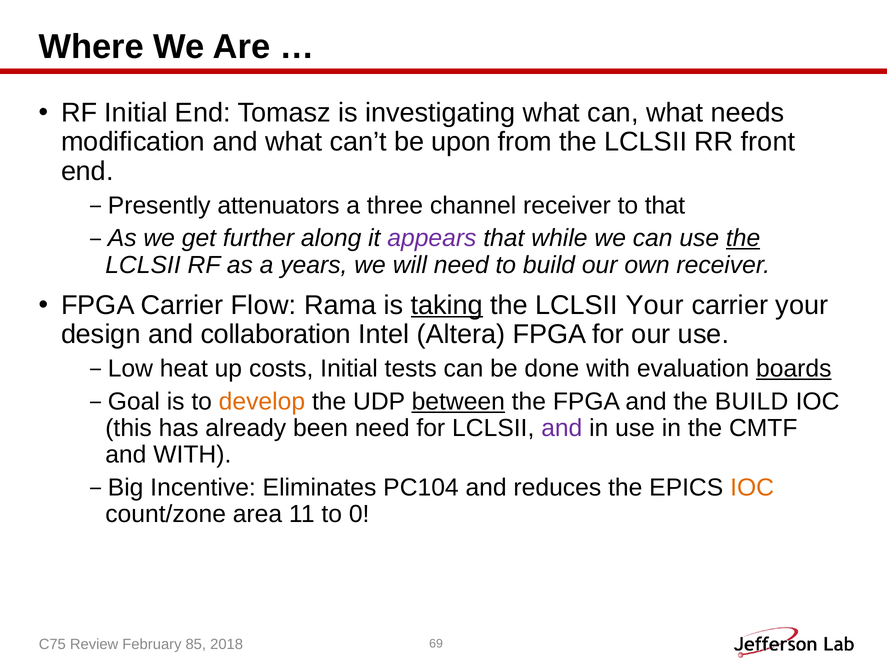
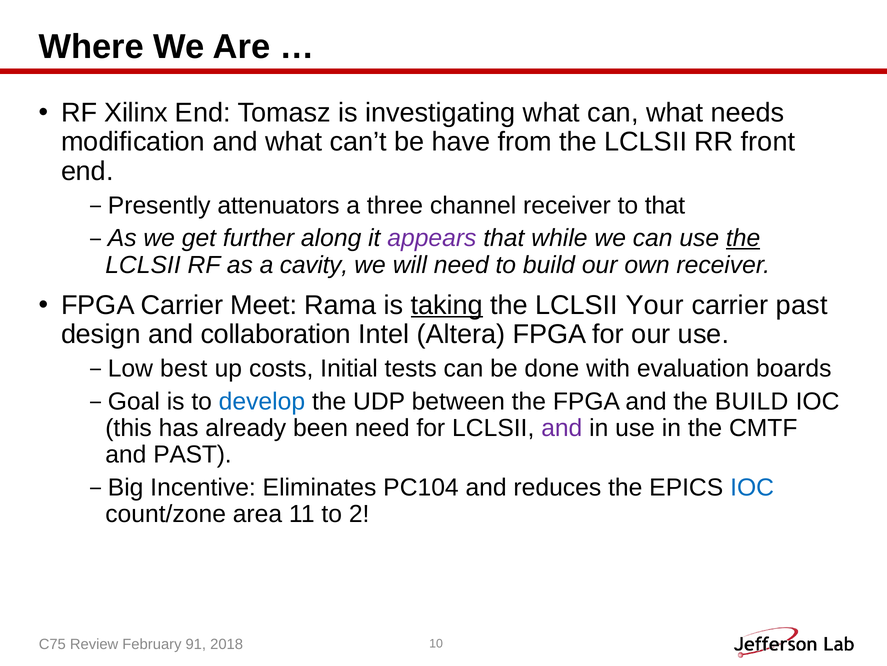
RF Initial: Initial -> Xilinx (136, 113)
upon: upon -> have (461, 142)
years: years -> cavity (314, 265)
Flow: Flow -> Meet (264, 305)
carrier your: your -> past (802, 305)
heat: heat -> best (184, 368)
boards underline: present -> none (794, 368)
develop colour: orange -> blue (262, 401)
between underline: present -> none (458, 401)
and WITH: WITH -> PAST (192, 454)
IOC colour: orange -> blue (752, 487)
0: 0 -> 2 (359, 514)
85: 85 -> 91 (196, 643)
69: 69 -> 10 (436, 643)
